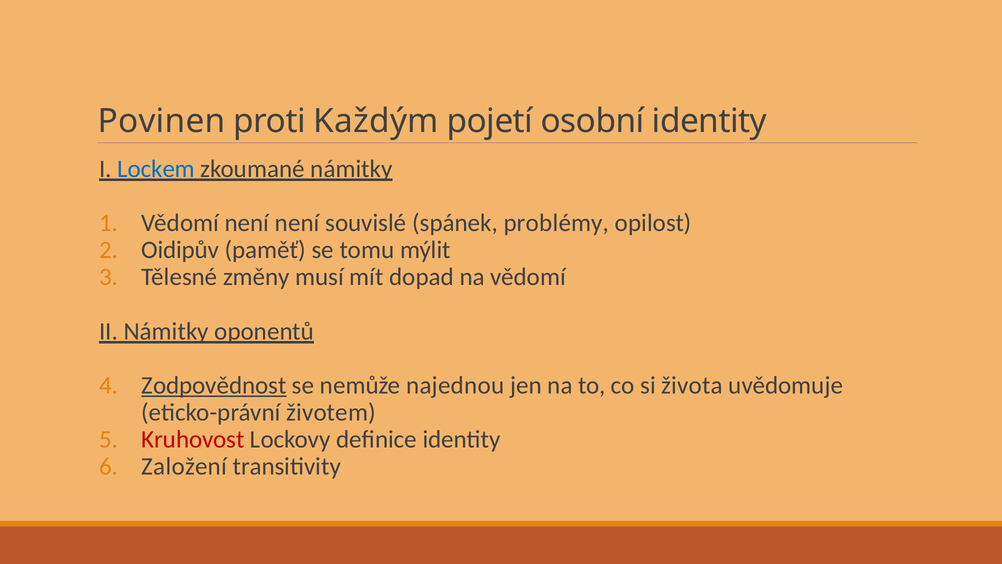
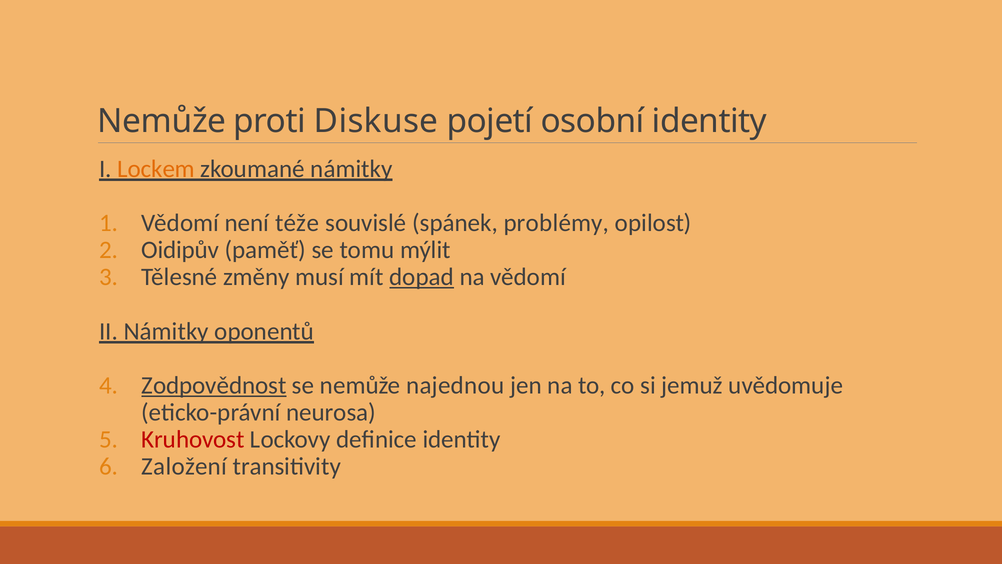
Povinen: Povinen -> Nemůže (162, 121)
Každým: Každým -> Diskuse (376, 121)
Lockem colour: blue -> orange (156, 169)
není není: není -> téže (297, 223)
dopad underline: none -> present (422, 277)
života: života -> jemuž (692, 385)
životem: životem -> neurosa (331, 412)
